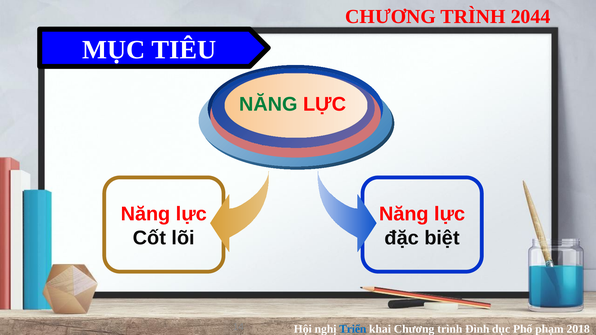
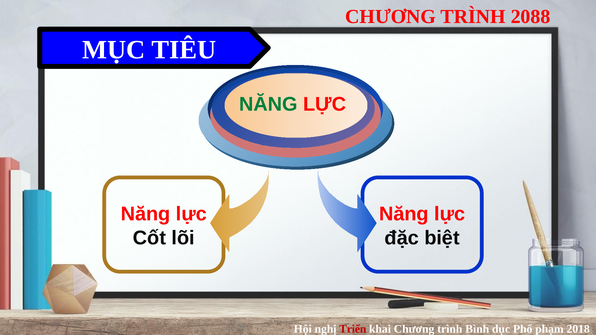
2044: 2044 -> 2088 (531, 17)
Triển colour: blue -> red (353, 329)
Đình: Đình -> Bình (477, 329)
